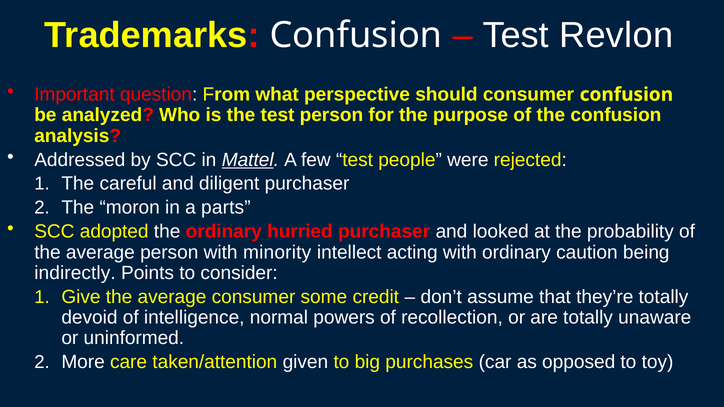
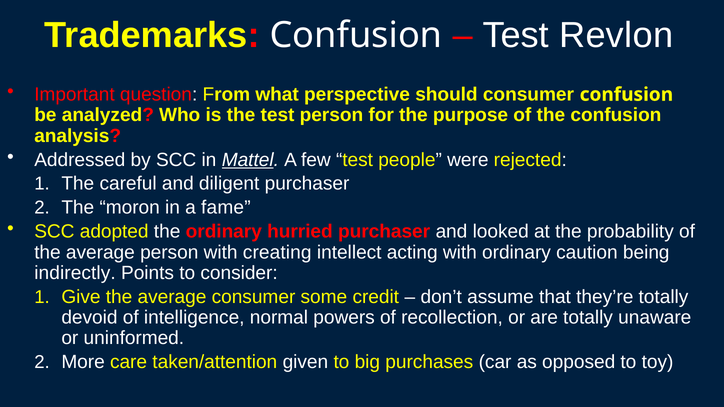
parts: parts -> fame (226, 208)
minority: minority -> creating (277, 252)
